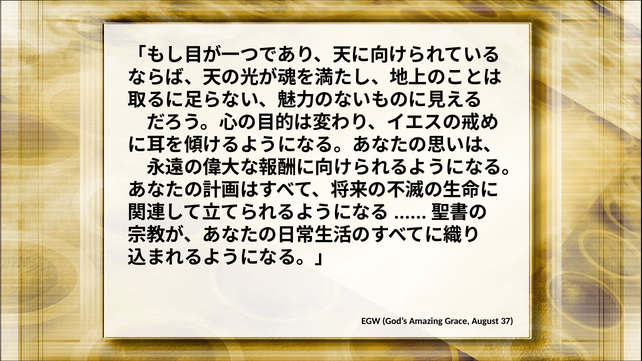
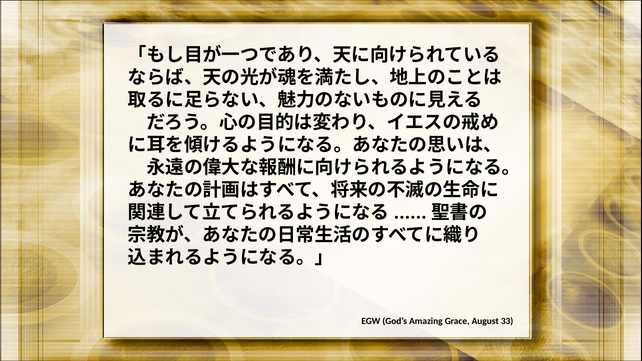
37: 37 -> 33 (507, 321)
